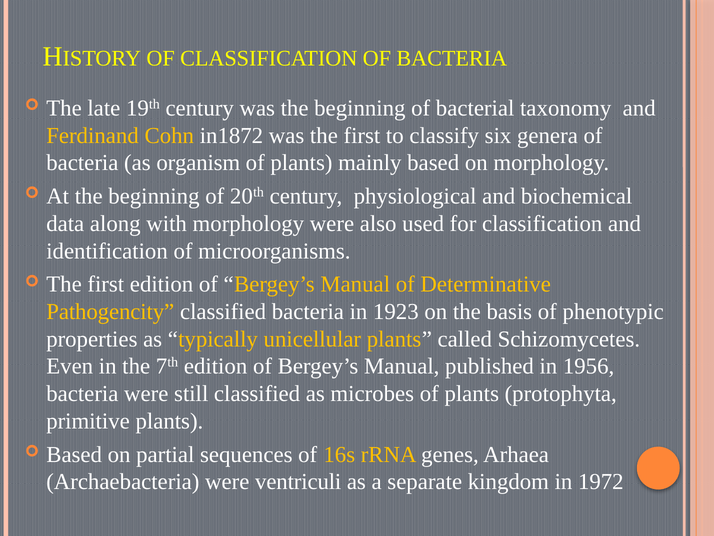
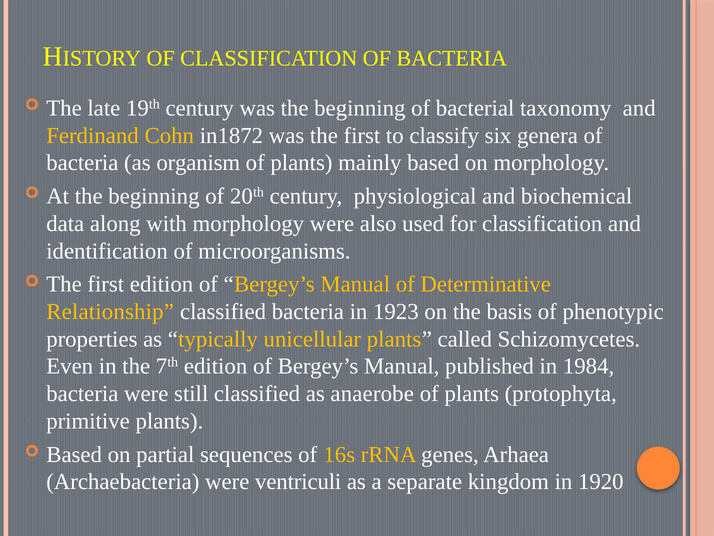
Pathogencity: Pathogencity -> Relationship (110, 311)
1956: 1956 -> 1984 (589, 366)
microbes: microbes -> anaerobe (372, 393)
1972: 1972 -> 1920 (601, 481)
